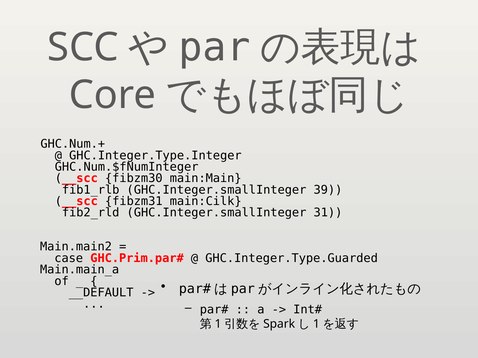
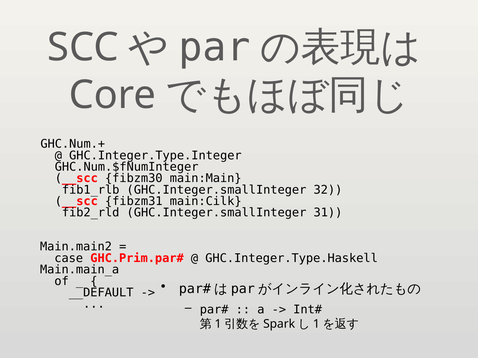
39: 39 -> 32 (328, 190)
GHC.Integer.Type.Guarded: GHC.Integer.Type.Guarded -> GHC.Integer.Type.Haskell (292, 259)
